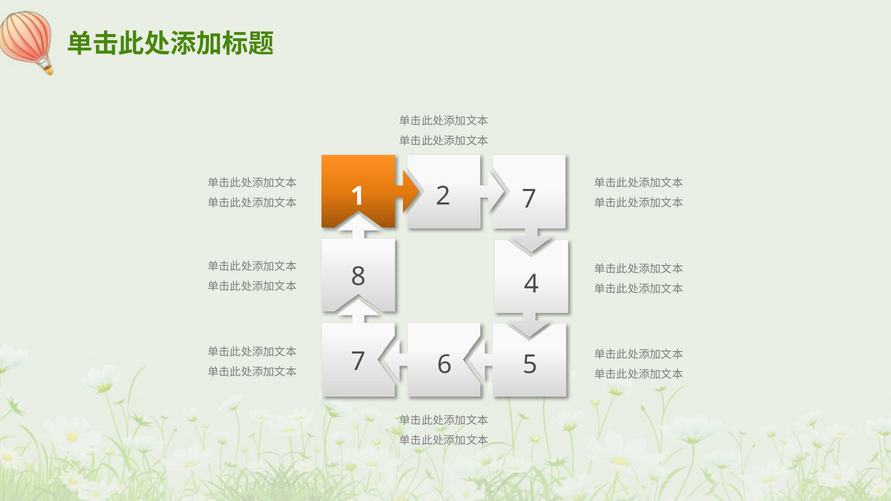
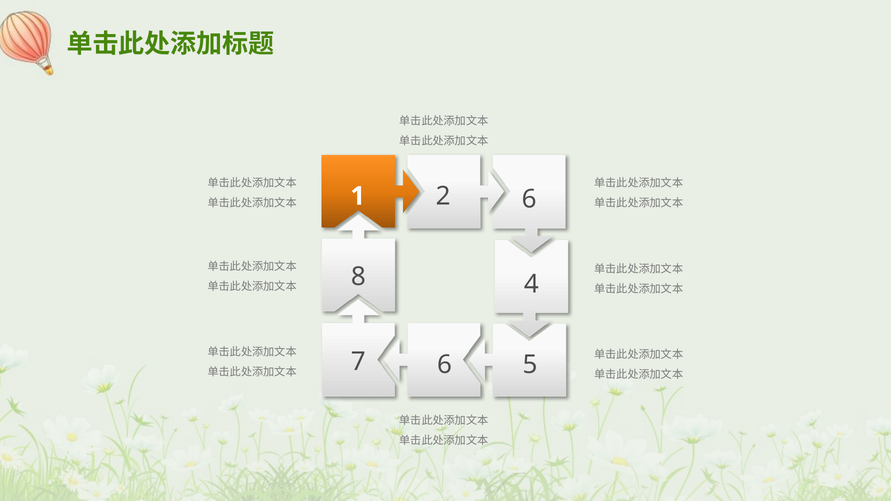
2 7: 7 -> 6 (529, 199)
